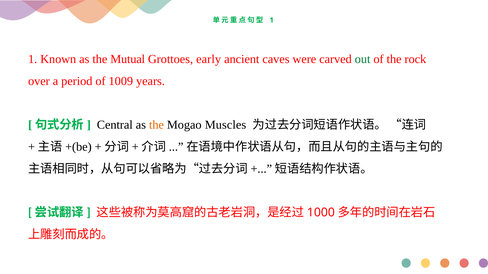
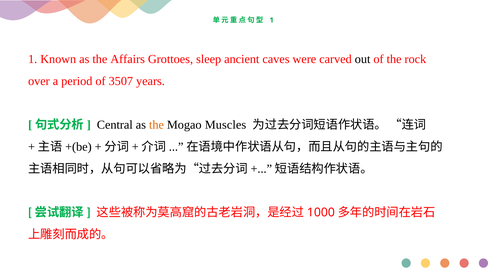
Mutual: Mutual -> Affairs (128, 59)
early: early -> sleep (209, 59)
out colour: green -> black (363, 59)
1009: 1009 -> 3507 (121, 81)
